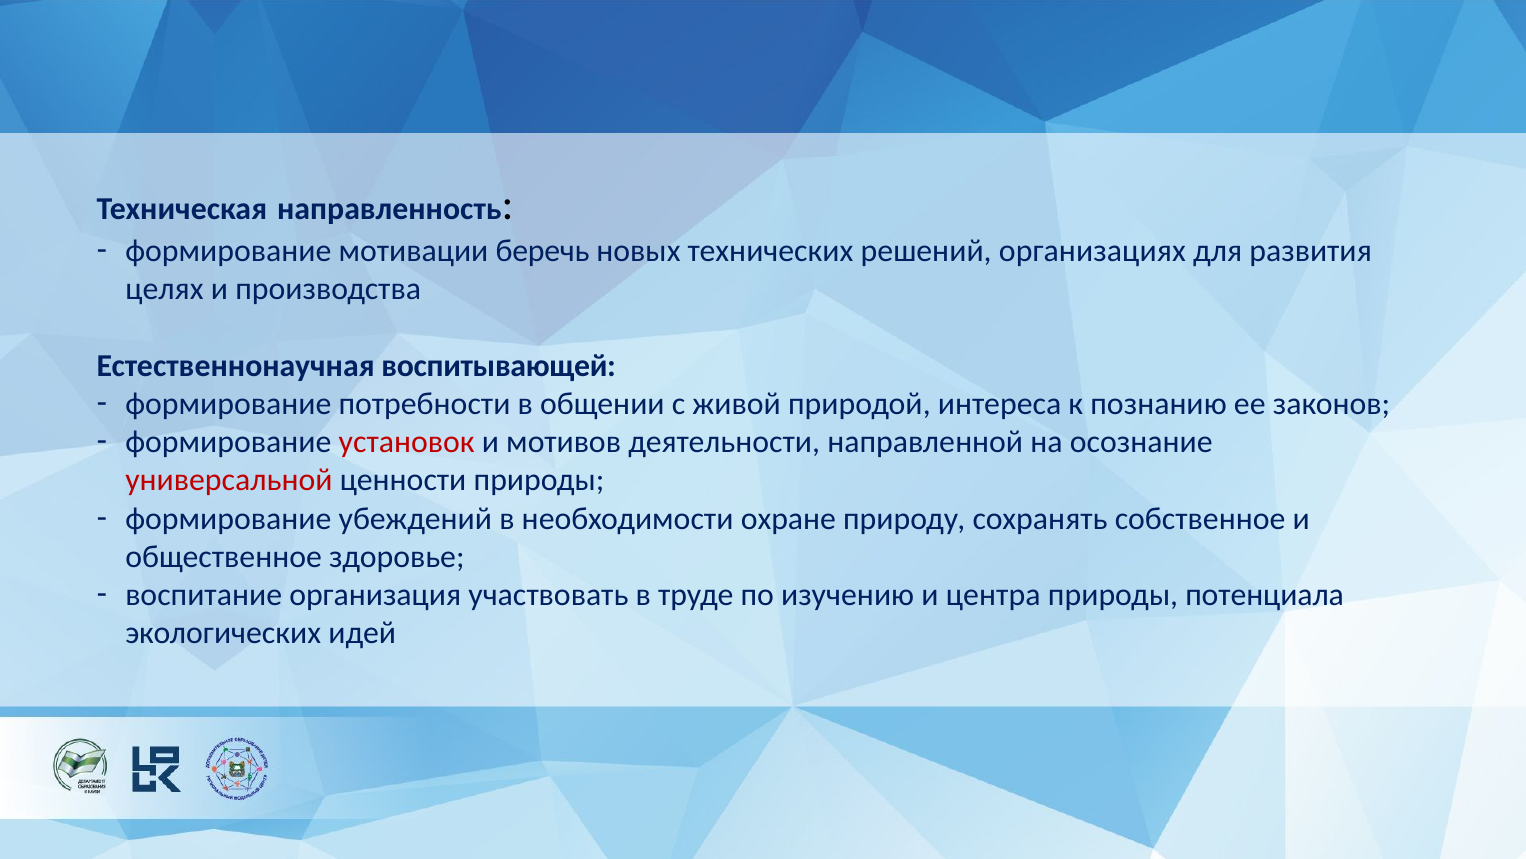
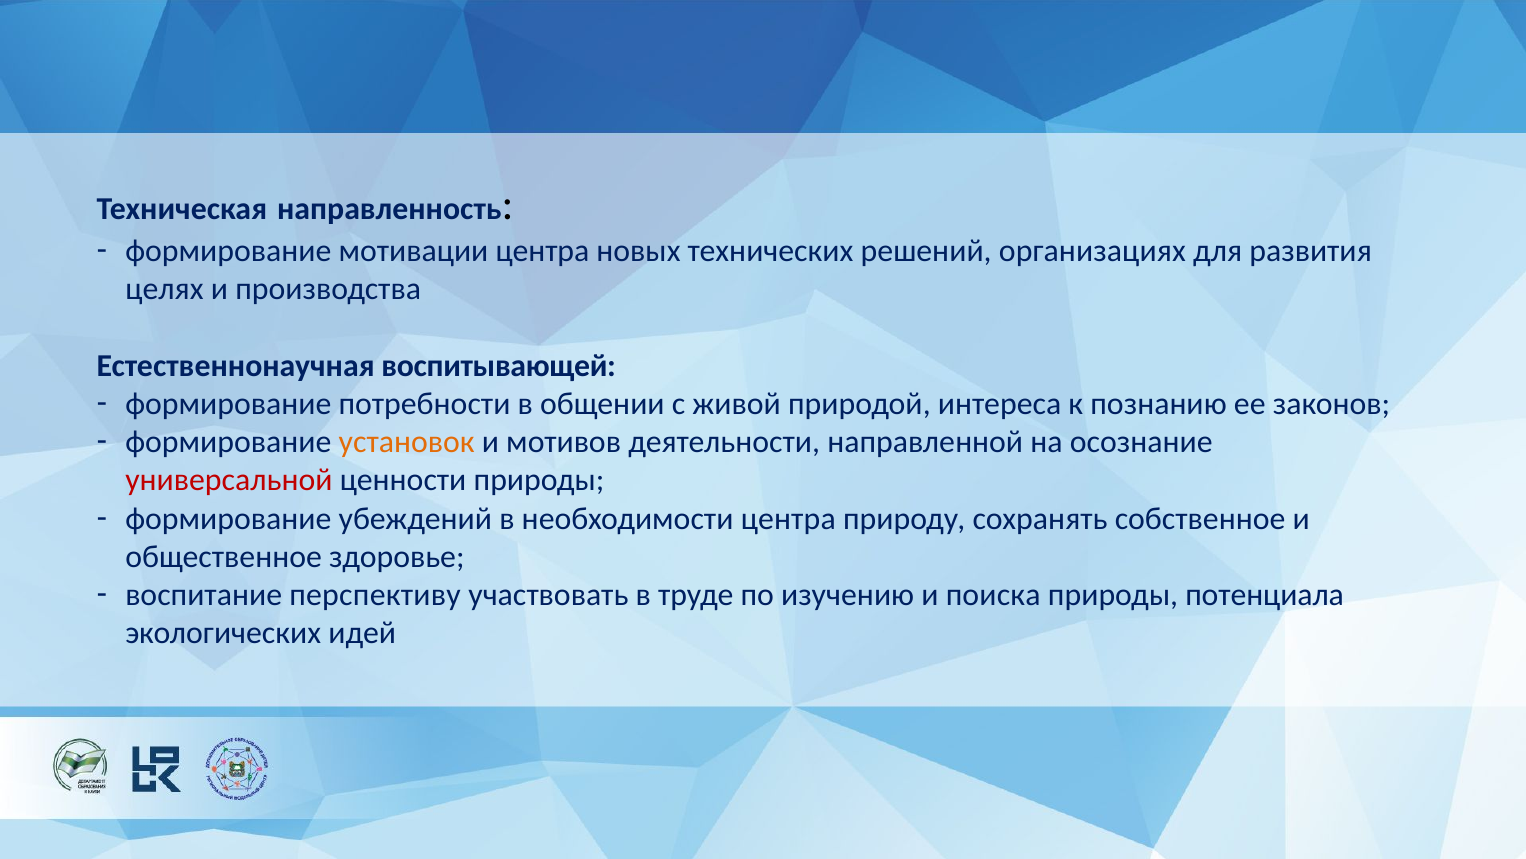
мотивации беречь: беречь -> центра (542, 251)
установок colour: red -> orange (407, 442)
необходимости охране: охране -> центра (788, 518)
организация: организация -> перспективу (375, 595)
центра: центра -> поиска (993, 595)
